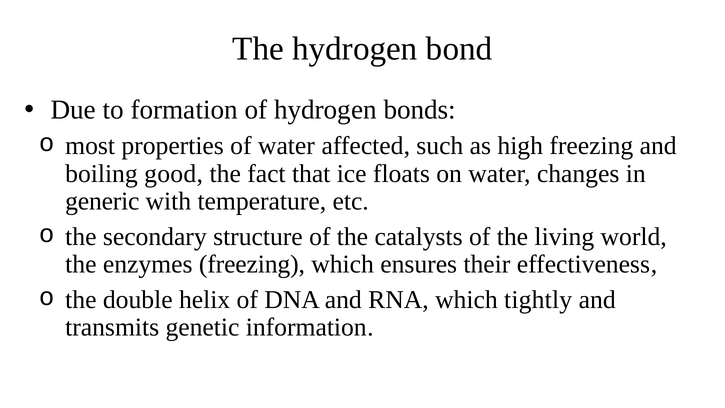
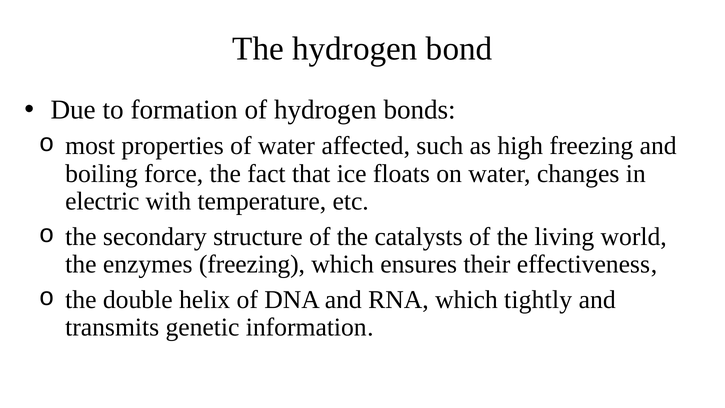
good: good -> force (174, 174)
generic: generic -> electric (102, 201)
